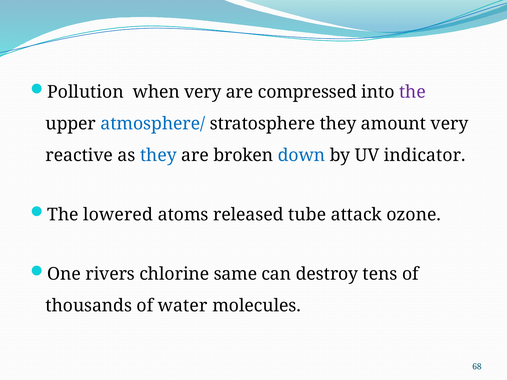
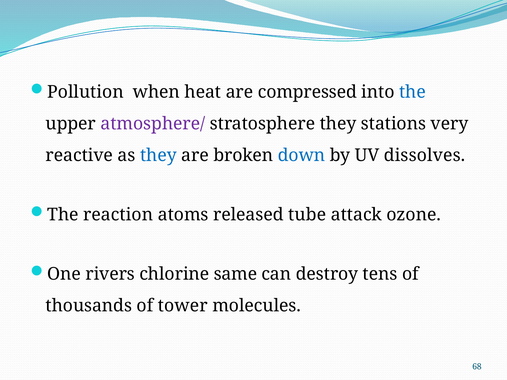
when very: very -> heat (203, 92)
the colour: purple -> blue (413, 92)
atmosphere/ colour: blue -> purple (153, 124)
amount: amount -> stations (393, 124)
indicator: indicator -> dissolves (425, 156)
lowered: lowered -> reaction (118, 215)
water: water -> tower (183, 306)
